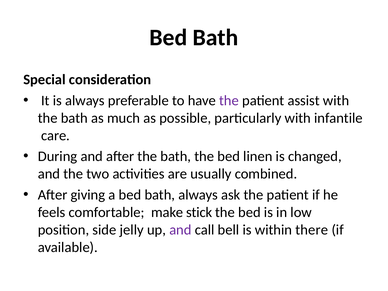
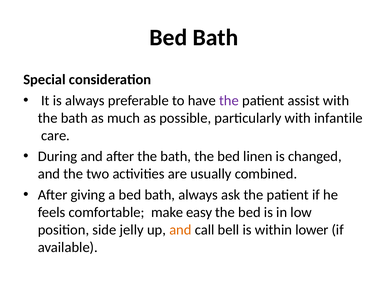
stick: stick -> easy (199, 212)
and colour: purple -> orange (180, 230)
there: there -> lower (312, 230)
